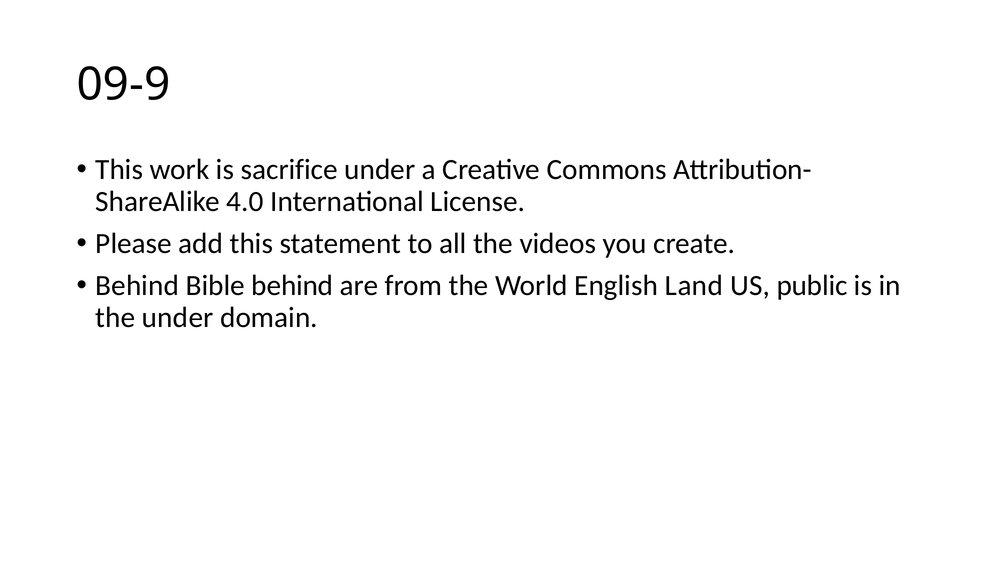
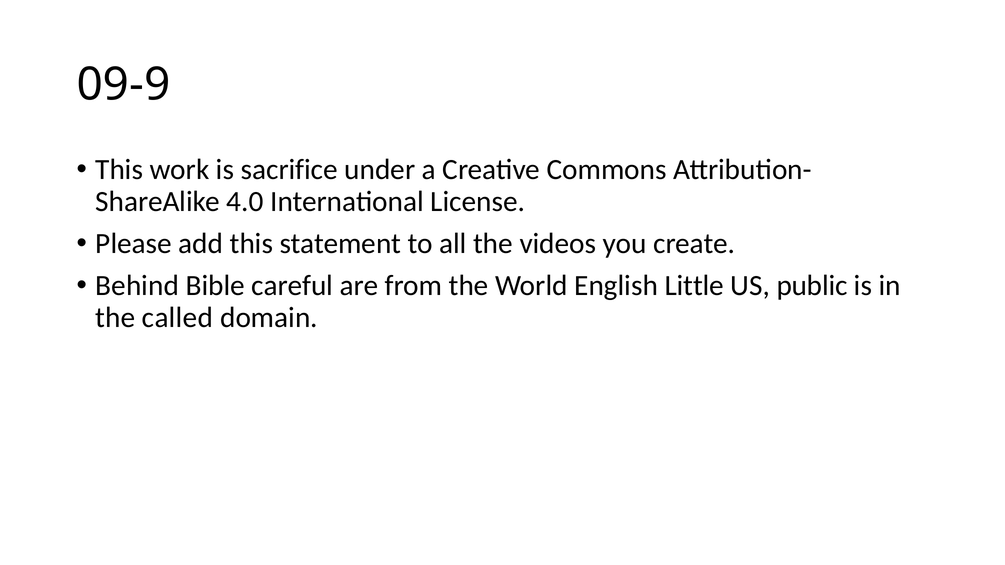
Bible behind: behind -> careful (292, 286)
Land: Land -> Little (694, 286)
the under: under -> called (178, 318)
